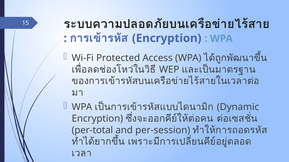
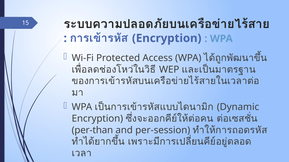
per-total: per-total -> per-than (92, 131)
